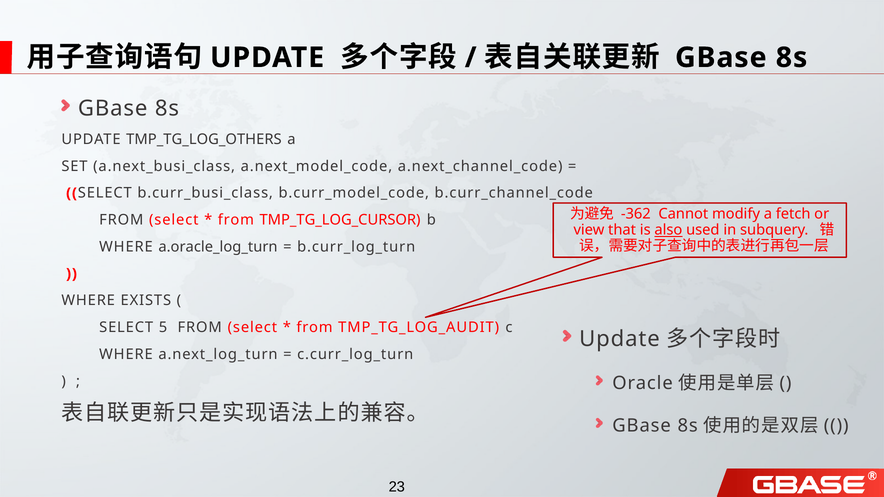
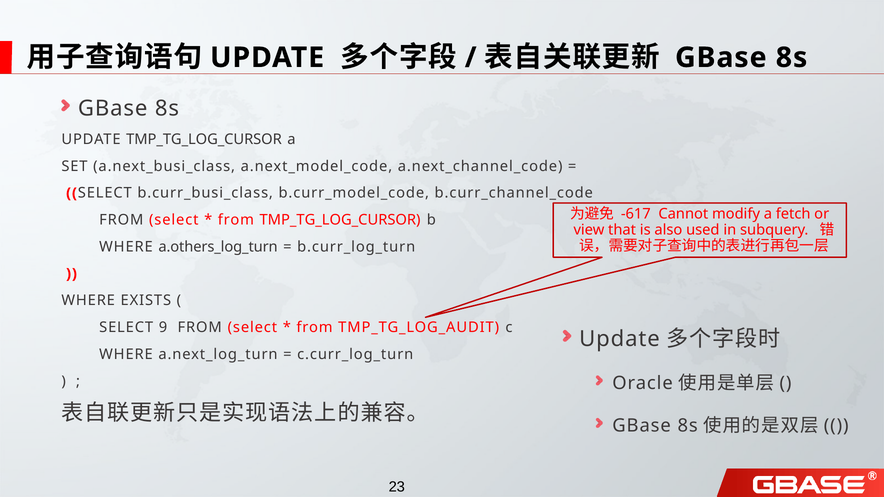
UPDATE TMP_TG_LOG_OTHERS: TMP_TG_LOG_OTHERS -> TMP_TG_LOG_CURSOR (204, 139)
-362: -362 -> -617 (636, 214)
also underline: present -> none (668, 230)
a.oracle_log_turn: a.oracle_log_turn -> a.others_log_turn (218, 247)
5: 5 -> 9 (163, 328)
